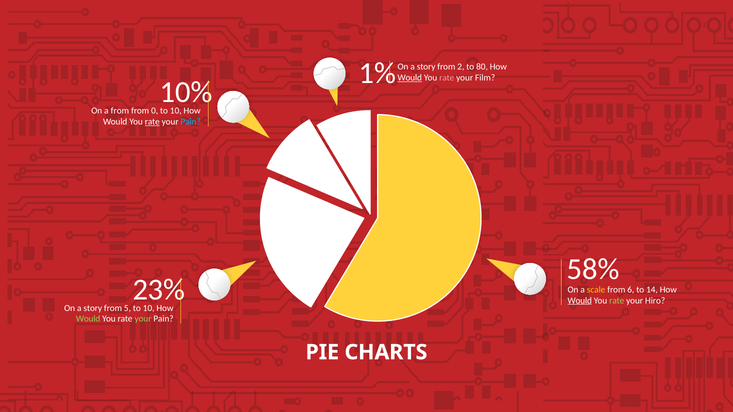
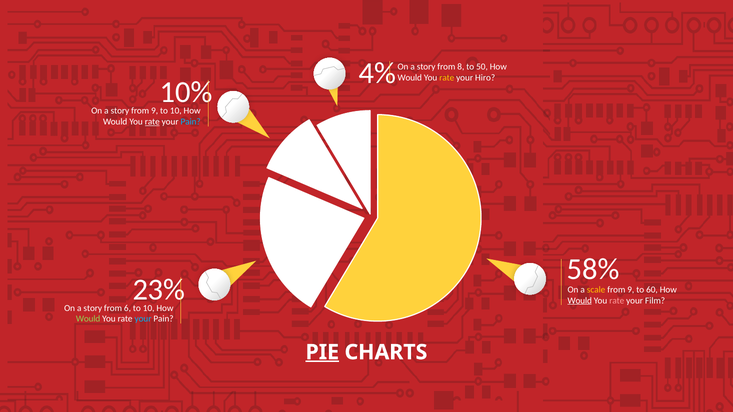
1%: 1% -> 4% (377, 73)
2: 2 -> 8 (461, 67)
80: 80 -> 50 (482, 67)
Would underline: present -> none (410, 78)
rate colour: pink -> yellow (447, 78)
Film: Film -> Hiro (485, 78)
from: from -> story (120, 111)
0: 0 -> 9 (155, 111)
6: 6 -> 9 (631, 290)
14: 14 -> 60 (652, 290)
rate colour: light green -> pink (617, 301)
Hiro: Hiro -> Film (655, 301)
5: 5 -> 6 (127, 308)
your colour: light green -> light blue (143, 319)
PIE underline: none -> present (322, 352)
